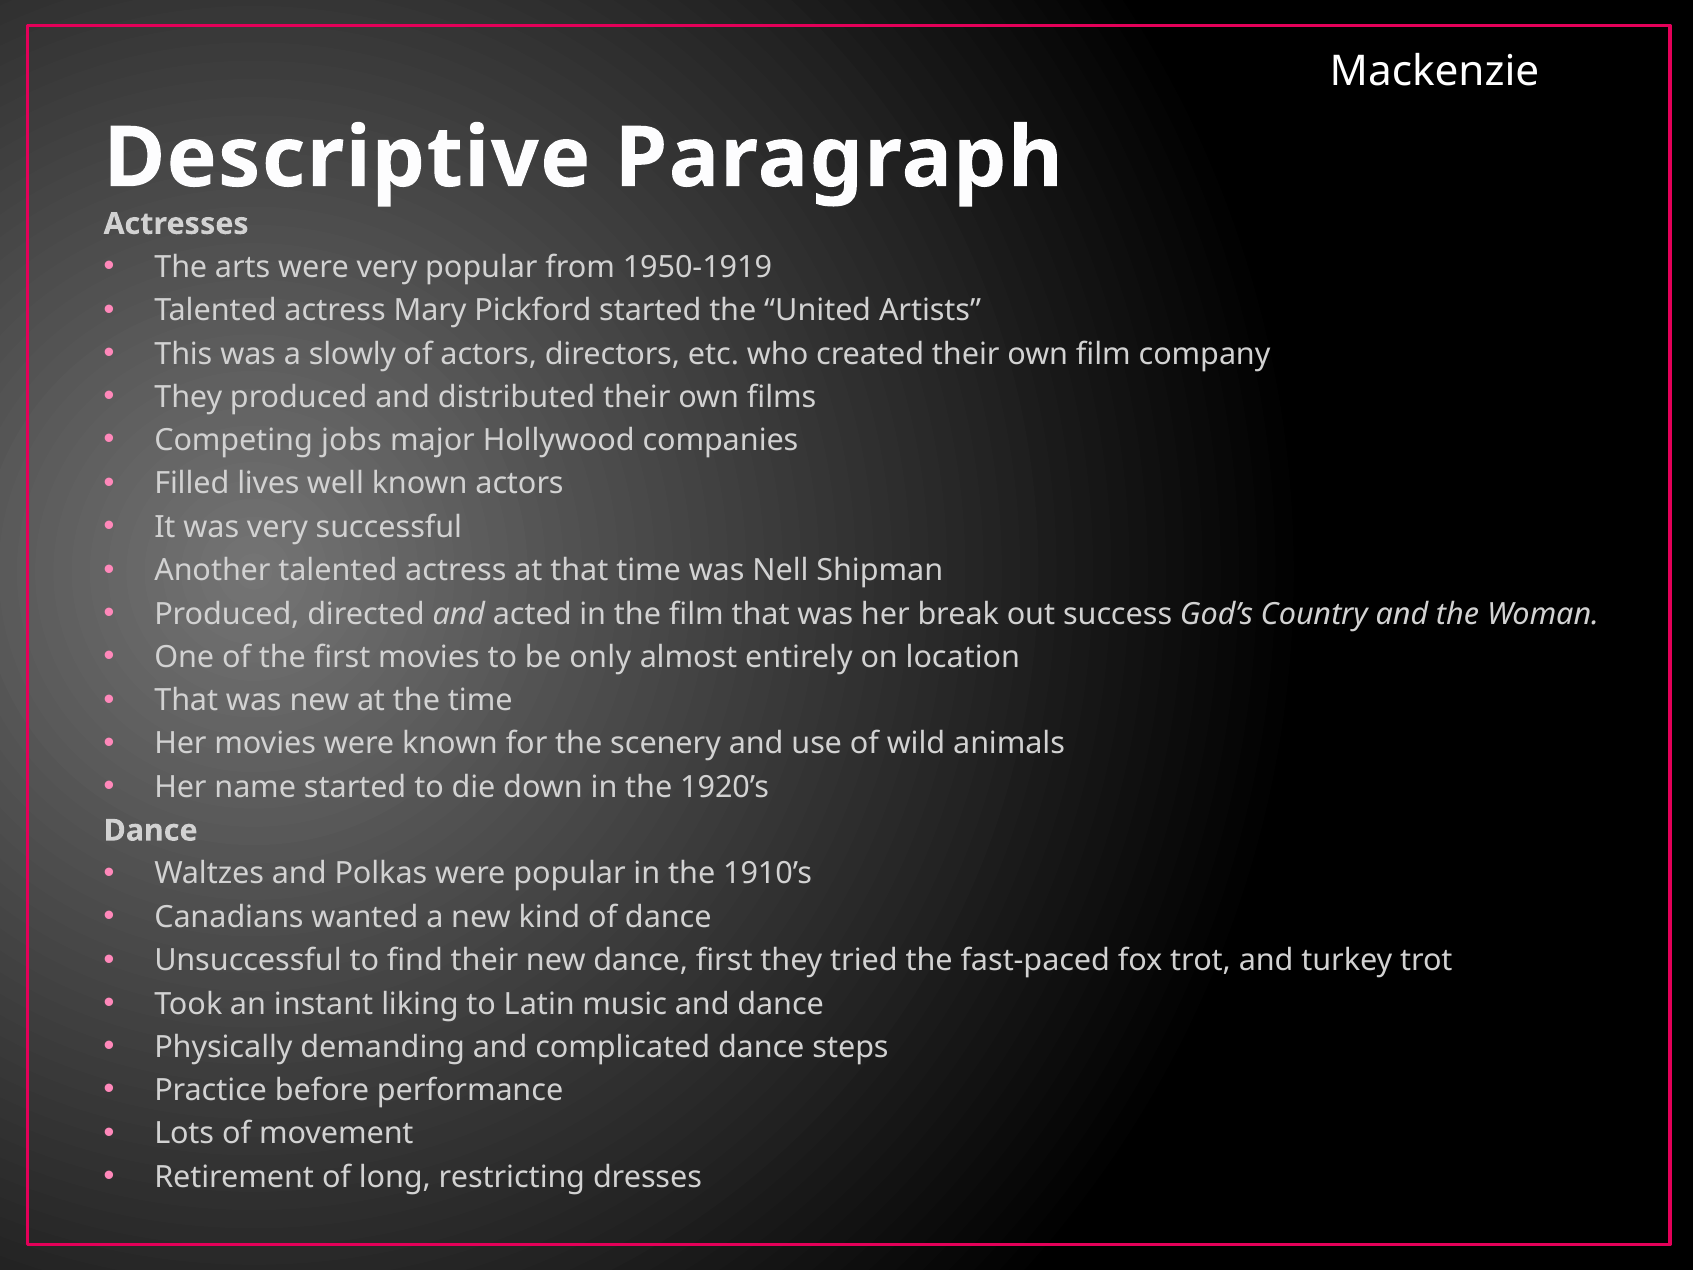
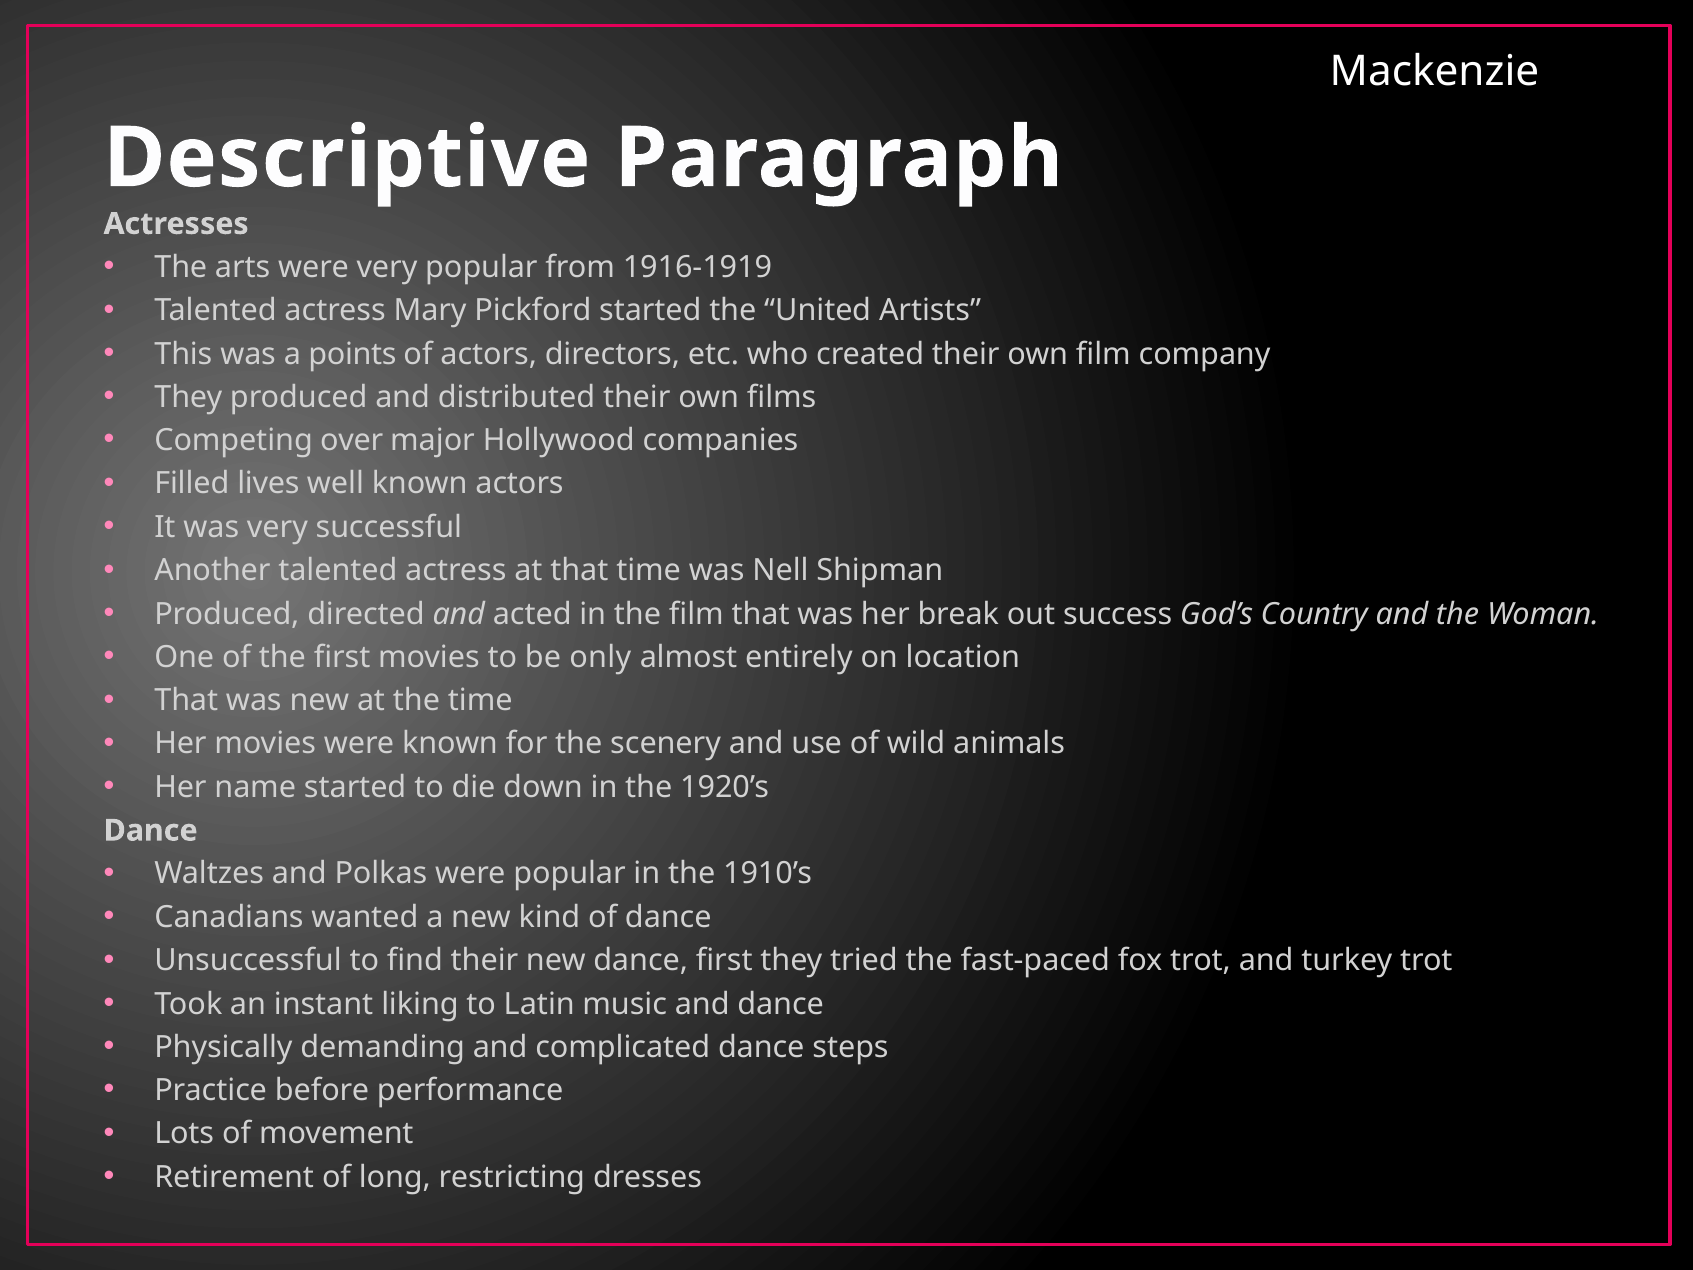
1950-1919: 1950-1919 -> 1916-1919 (697, 267)
slowly: slowly -> points (352, 354)
jobs: jobs -> over (352, 440)
